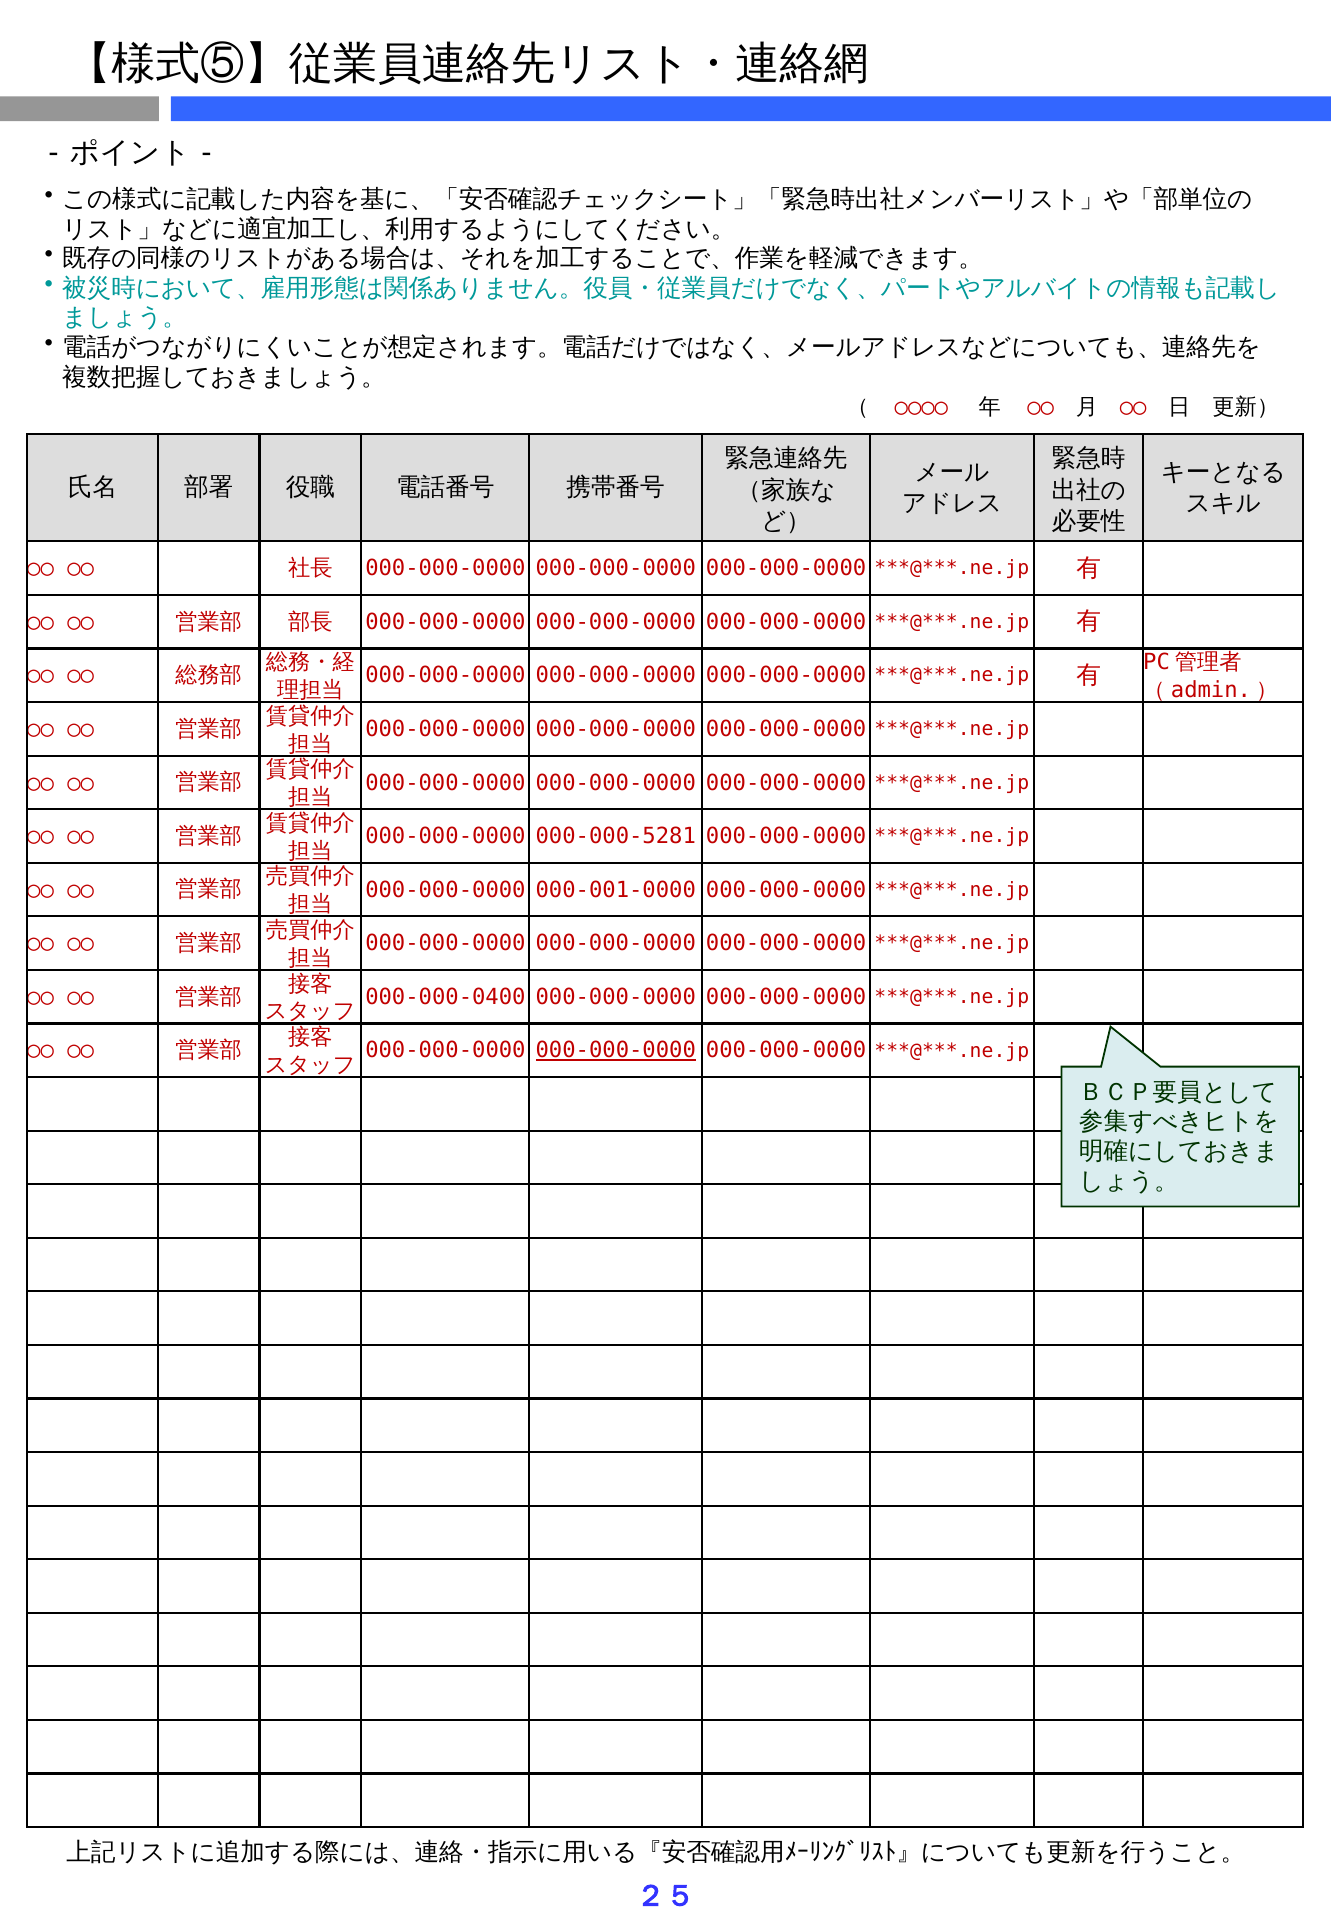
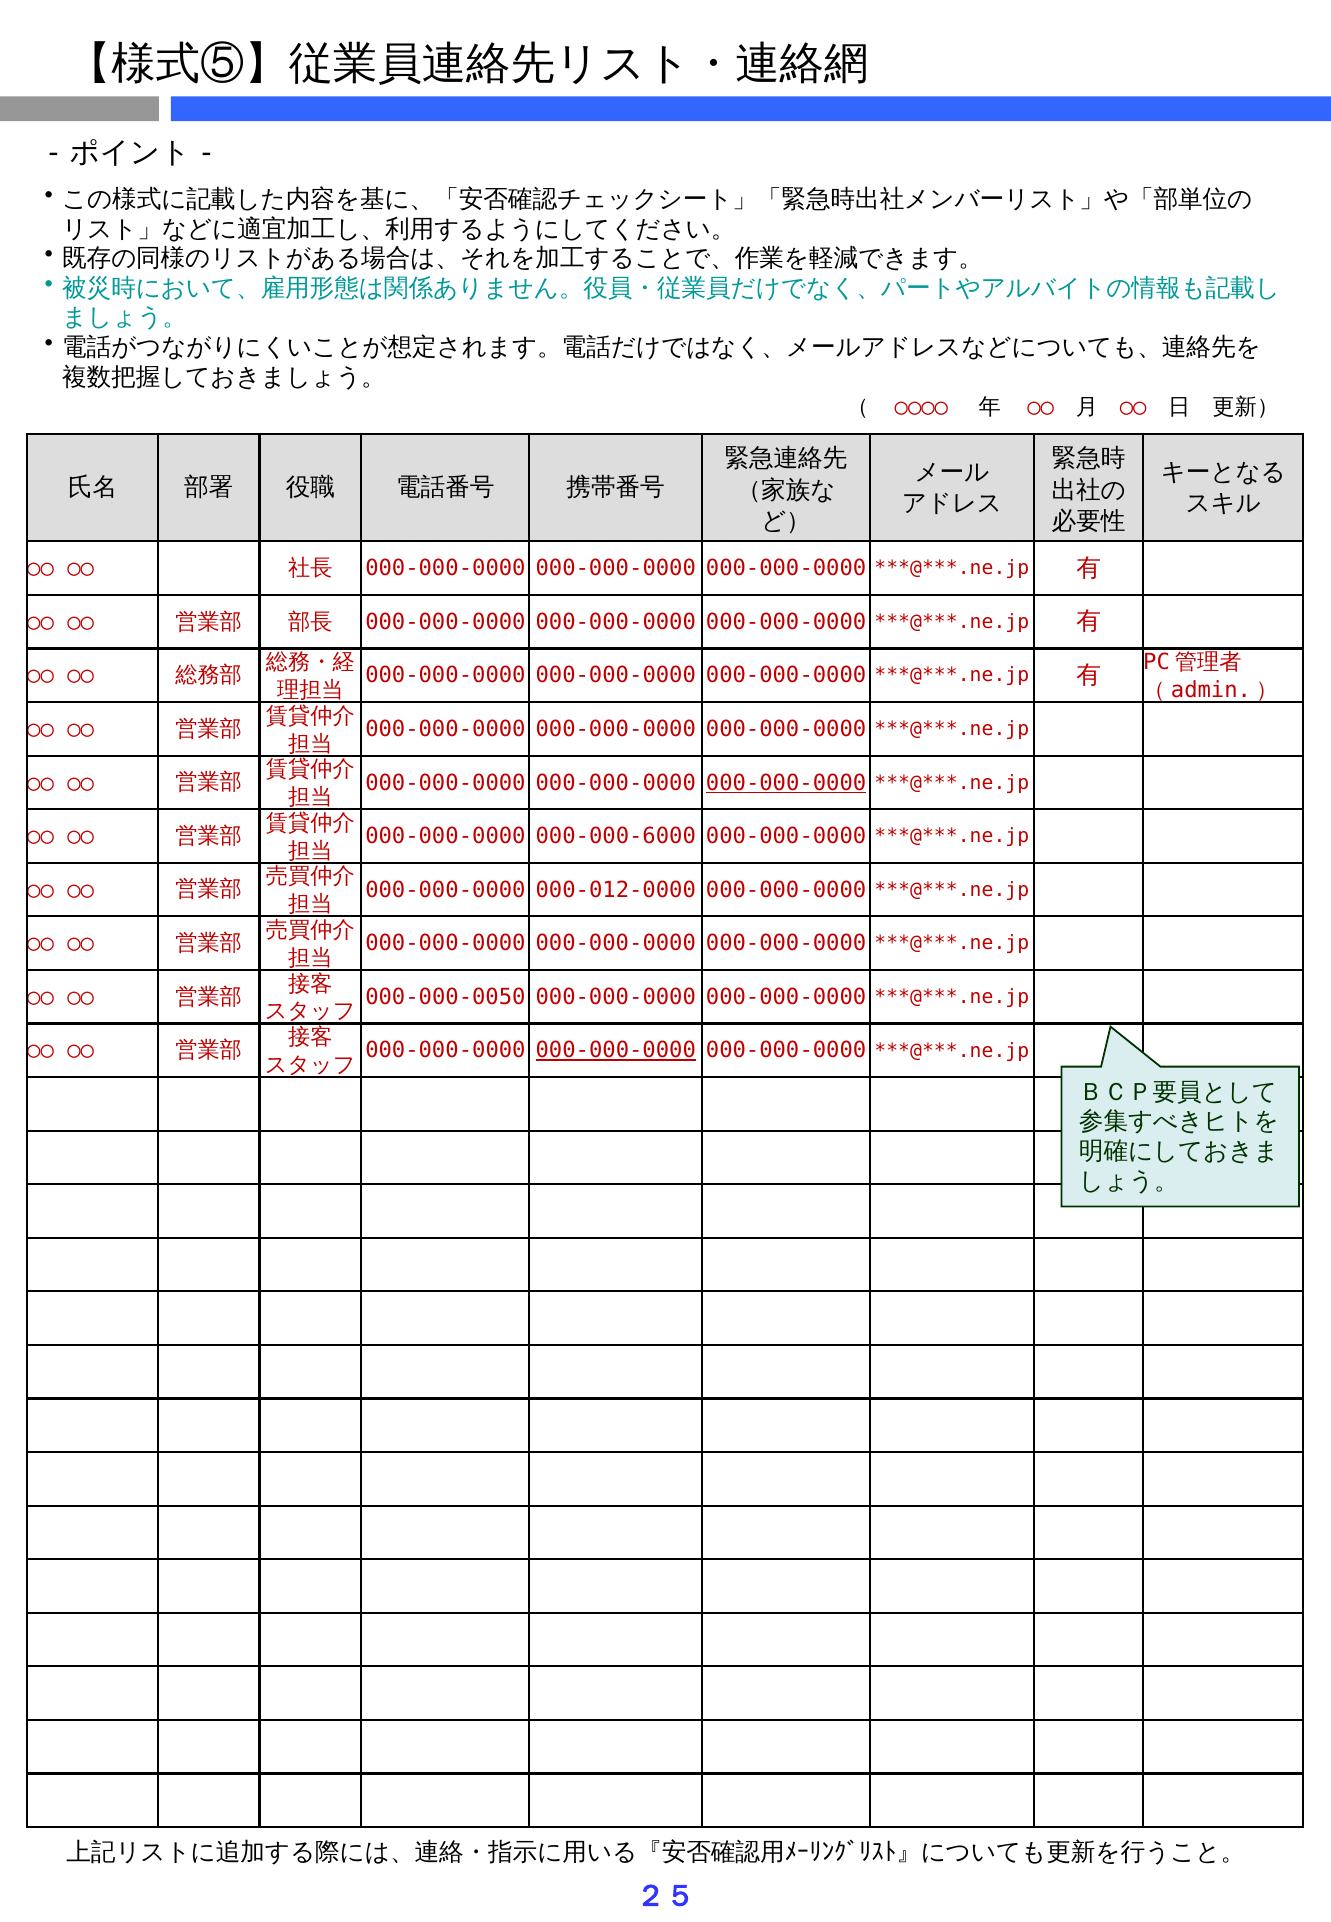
000-000-0000 underline: none -> present (786, 783)
000-000-5281: 000-000-5281 -> 000-000-6000 (616, 837)
000-001-0000: 000-001-0000 -> 000-012-0000 (616, 890)
000-000-0400: 000-000-0400 -> 000-000-0050 (445, 997)
